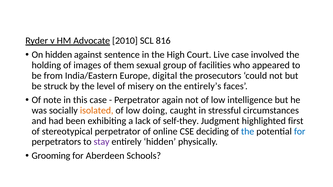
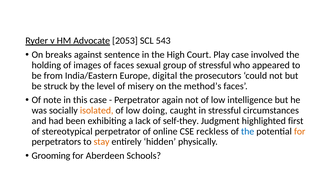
2010: 2010 -> 2053 (125, 41)
816: 816 -> 543 (163, 41)
On hidden: hidden -> breaks (59, 55)
Live: Live -> Play (221, 55)
of them: them -> faces (124, 65)
of facilities: facilities -> stressful (215, 65)
entirely’s: entirely’s -> method’s (203, 86)
deciding: deciding -> reckless (212, 132)
for colour: blue -> orange (300, 132)
stay colour: purple -> orange (102, 142)
